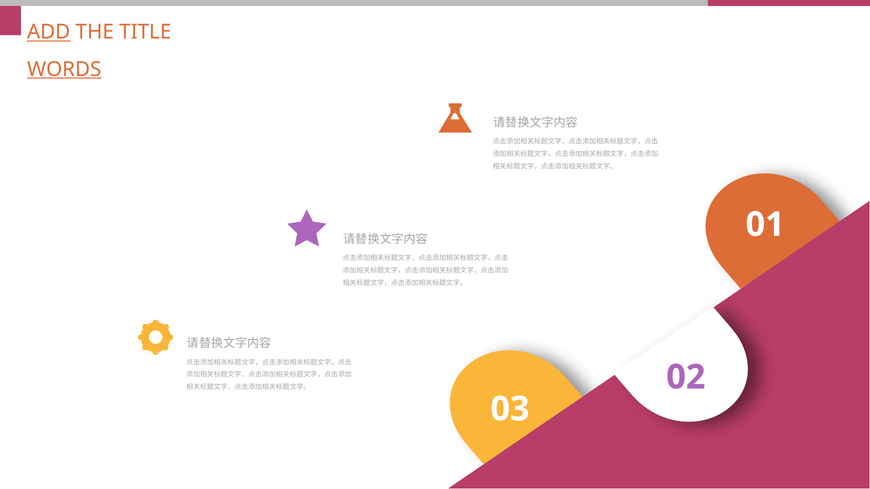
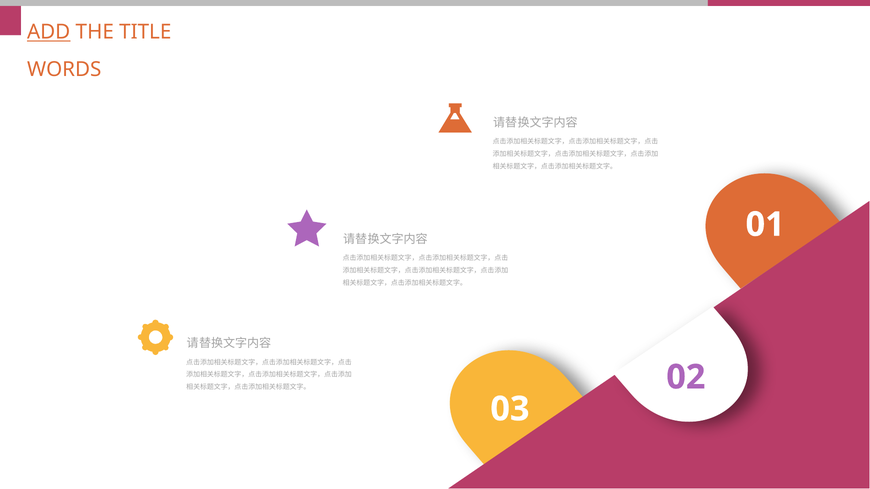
WORDS underline: present -> none (64, 69)
